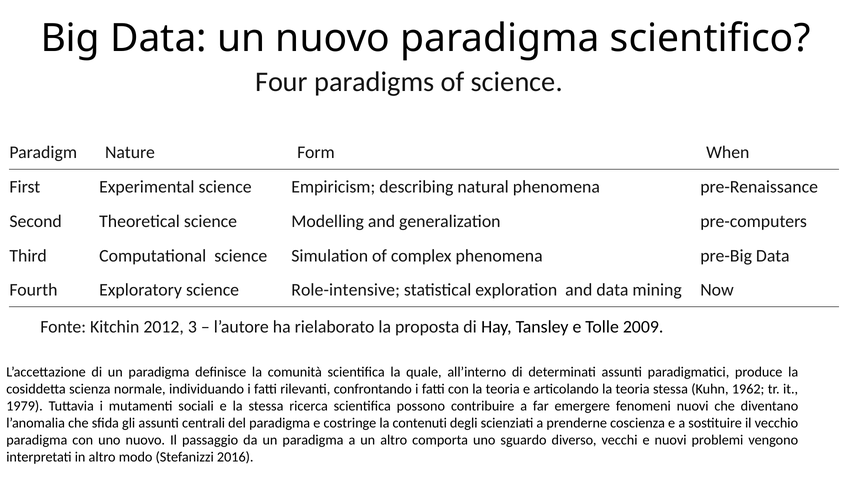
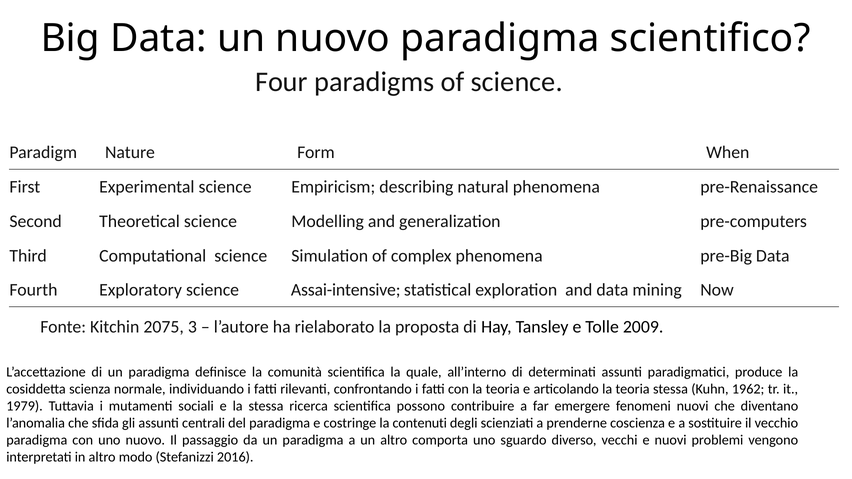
Role-intensive: Role-intensive -> Assai-intensive (346, 290)
2012: 2012 -> 2075 (164, 327)
